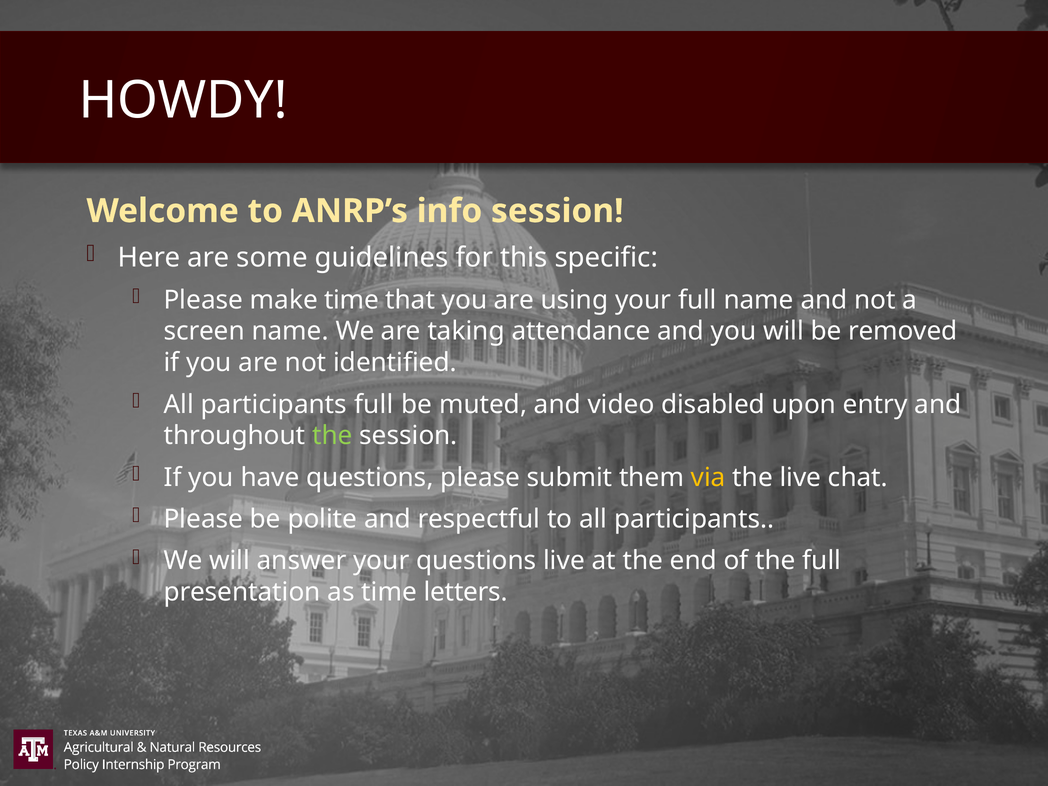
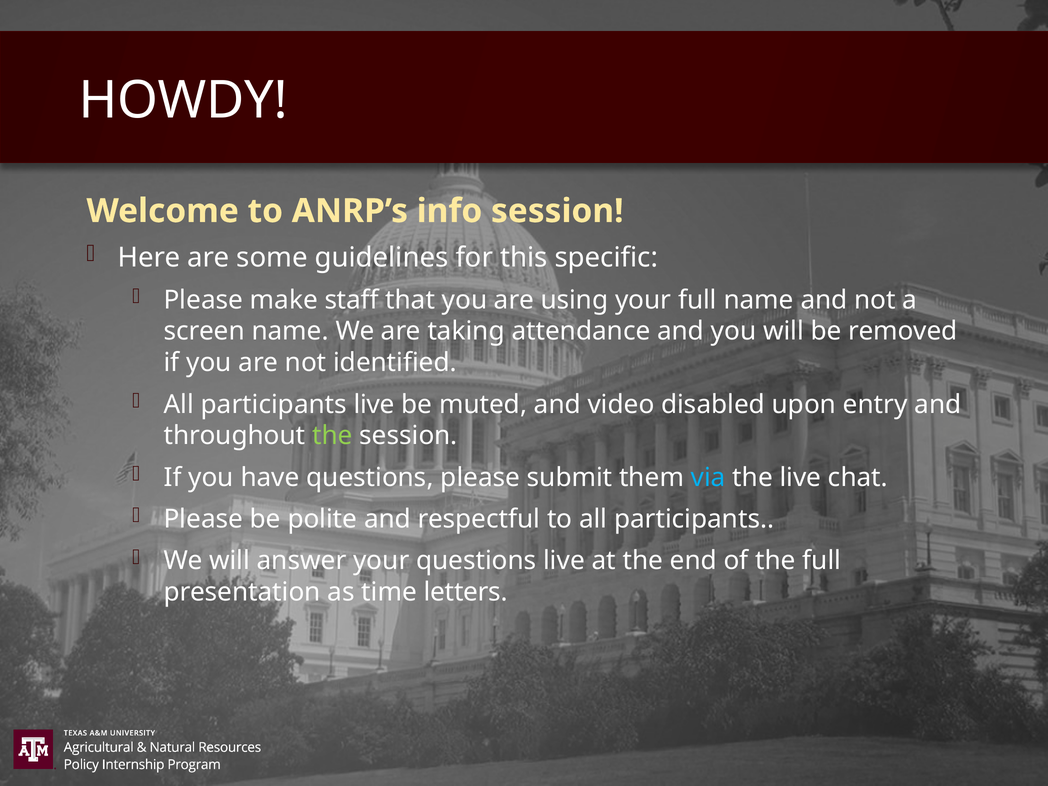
make time: time -> staff (352, 300)
participants full: full -> live (374, 404)
via colour: yellow -> light blue (708, 477)
